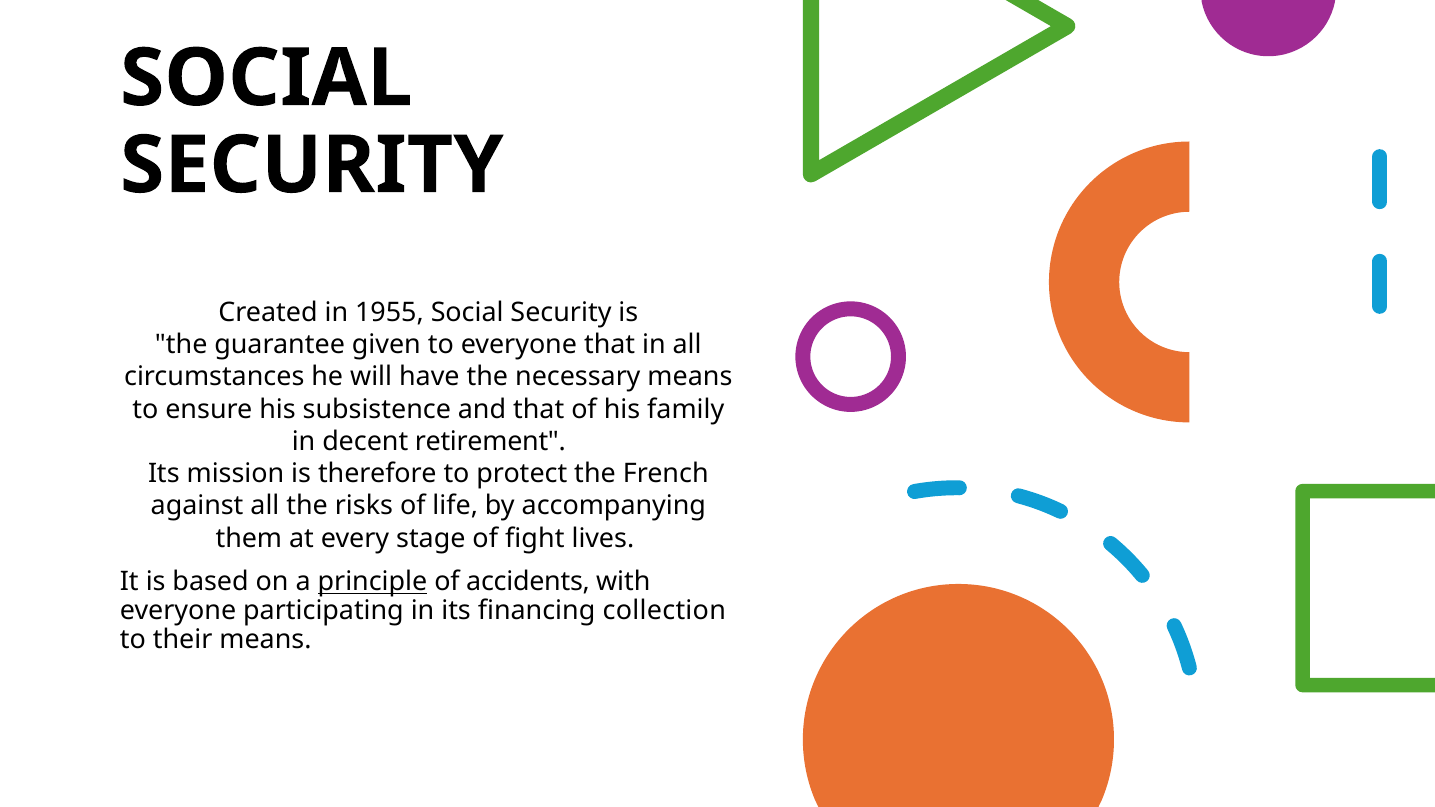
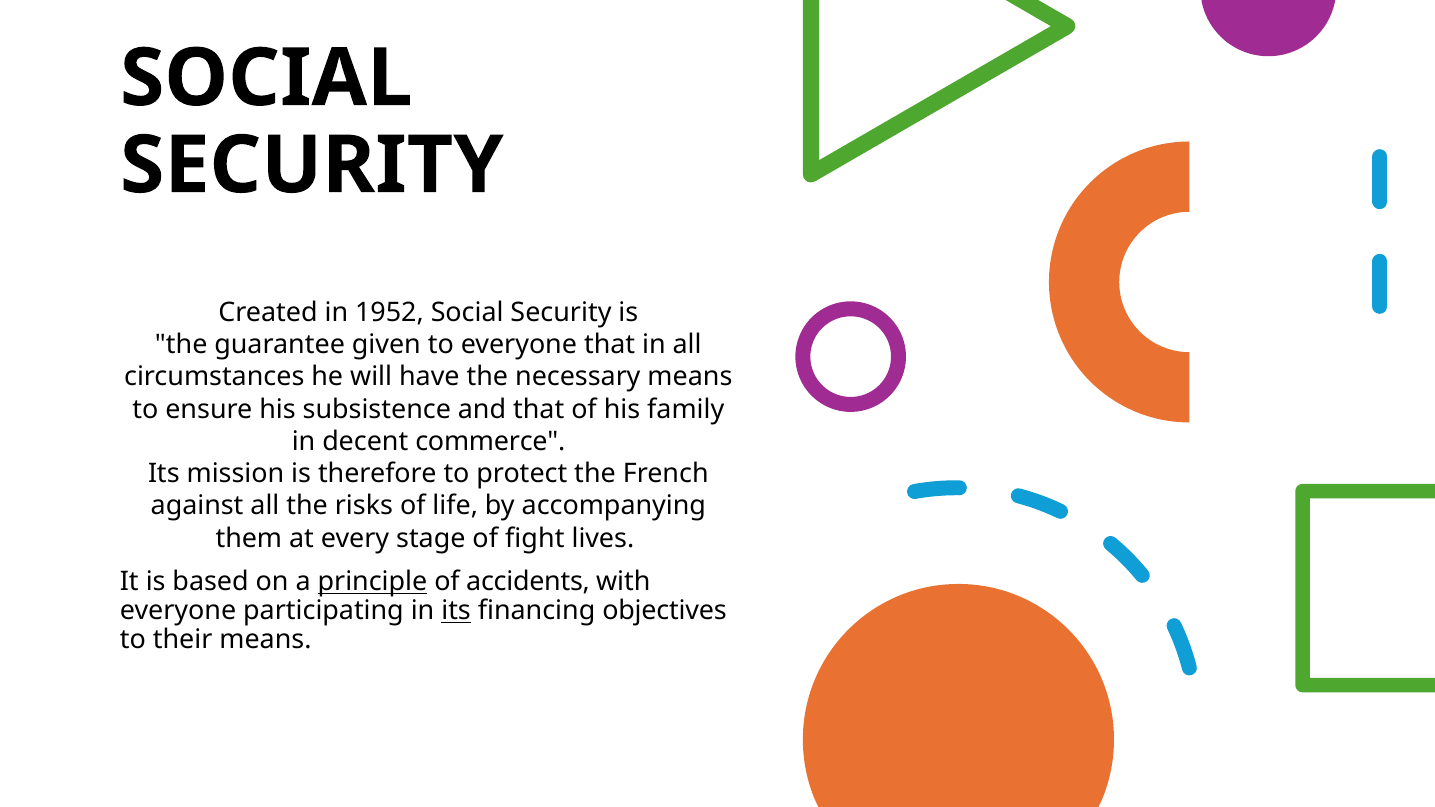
1955: 1955 -> 1952 (389, 313)
retirement: retirement -> commerce (490, 442)
its underline: none -> present (456, 611)
collection: collection -> objectives (665, 611)
